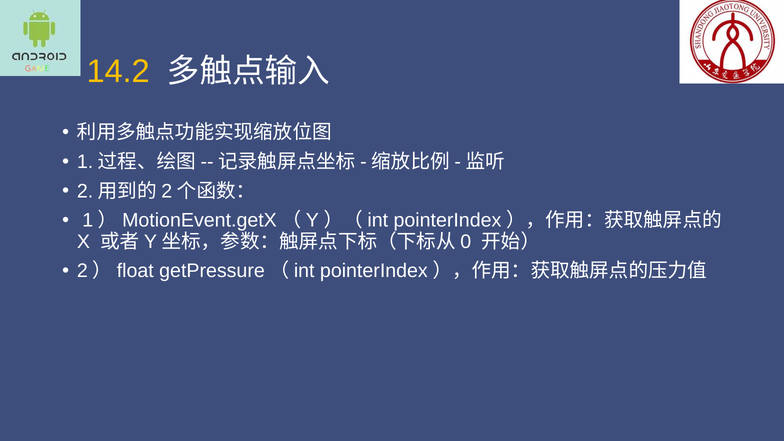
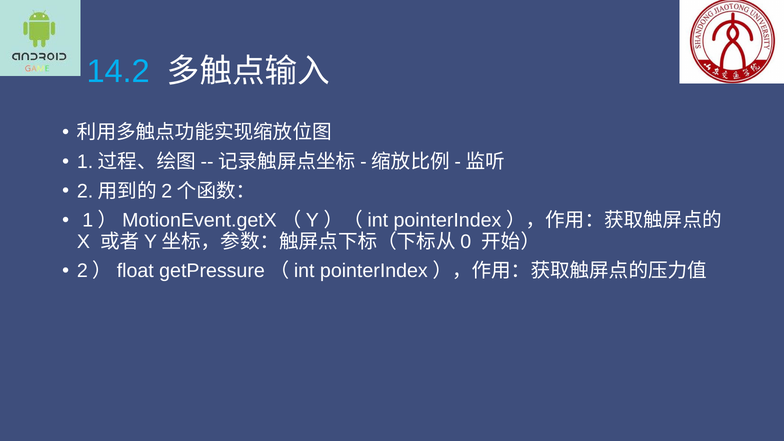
14.2 colour: yellow -> light blue (118, 72)
